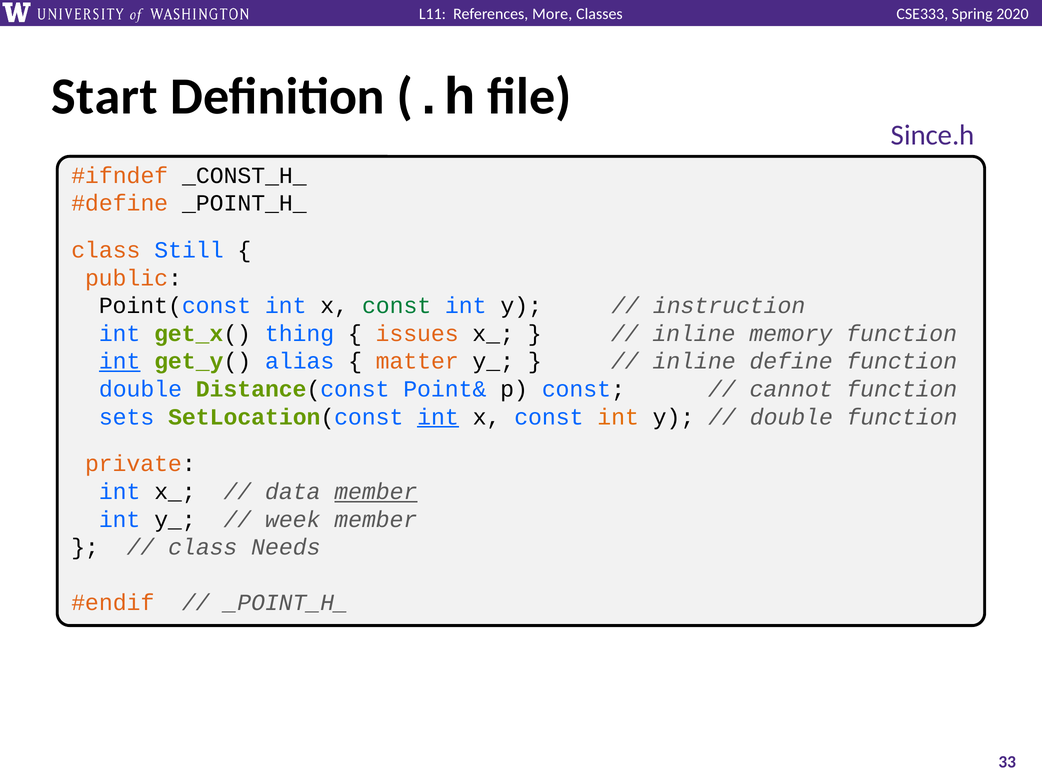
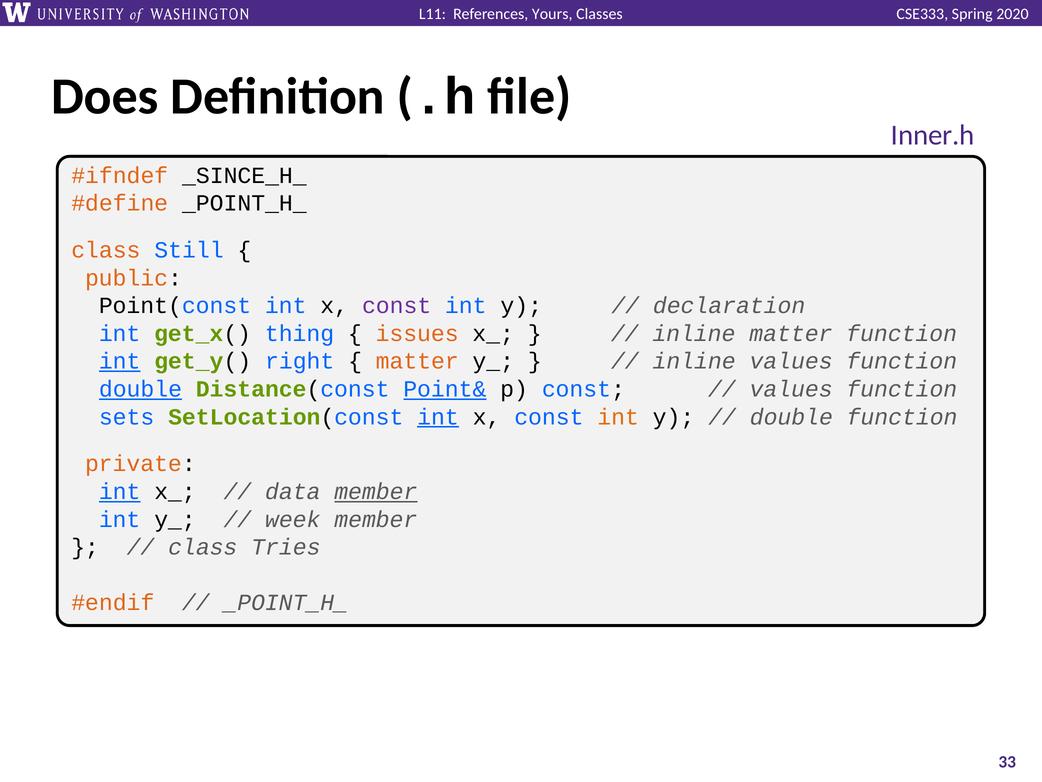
More: More -> Yours (552, 14)
Start: Start -> Does (105, 97)
Since.h: Since.h -> Inner.h (933, 135)
_CONST_H_: _CONST_H_ -> _SINCE_H_ (244, 175)
const colour: green -> purple (397, 306)
instruction: instruction -> declaration (729, 306)
inline memory: memory -> matter (791, 333)
alias: alias -> right (300, 361)
inline define: define -> values (791, 361)
double underline: none -> present (140, 389)
Point& underline: none -> present (445, 389)
cannot: cannot -> values (791, 389)
int underline: none -> present (120, 491)
Needs: Needs -> Tries (286, 547)
